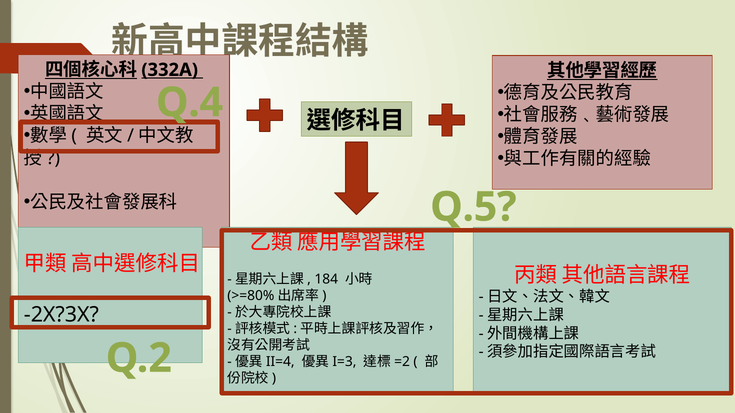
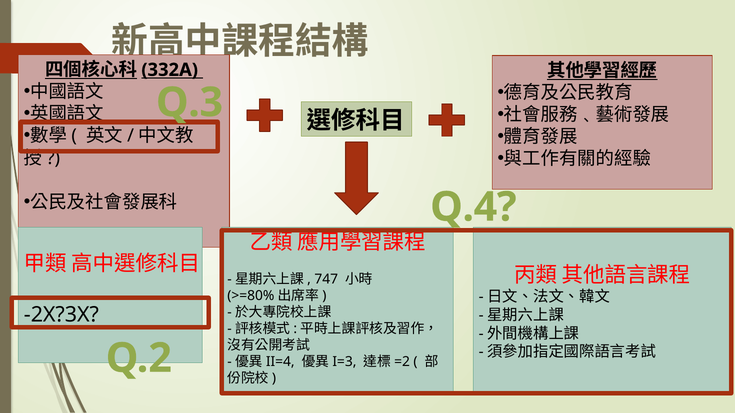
Q.4: Q.4 -> Q.3 (190, 103)
Q.5: Q.5 -> Q.4 (473, 207)
184: 184 -> 747 (326, 280)
